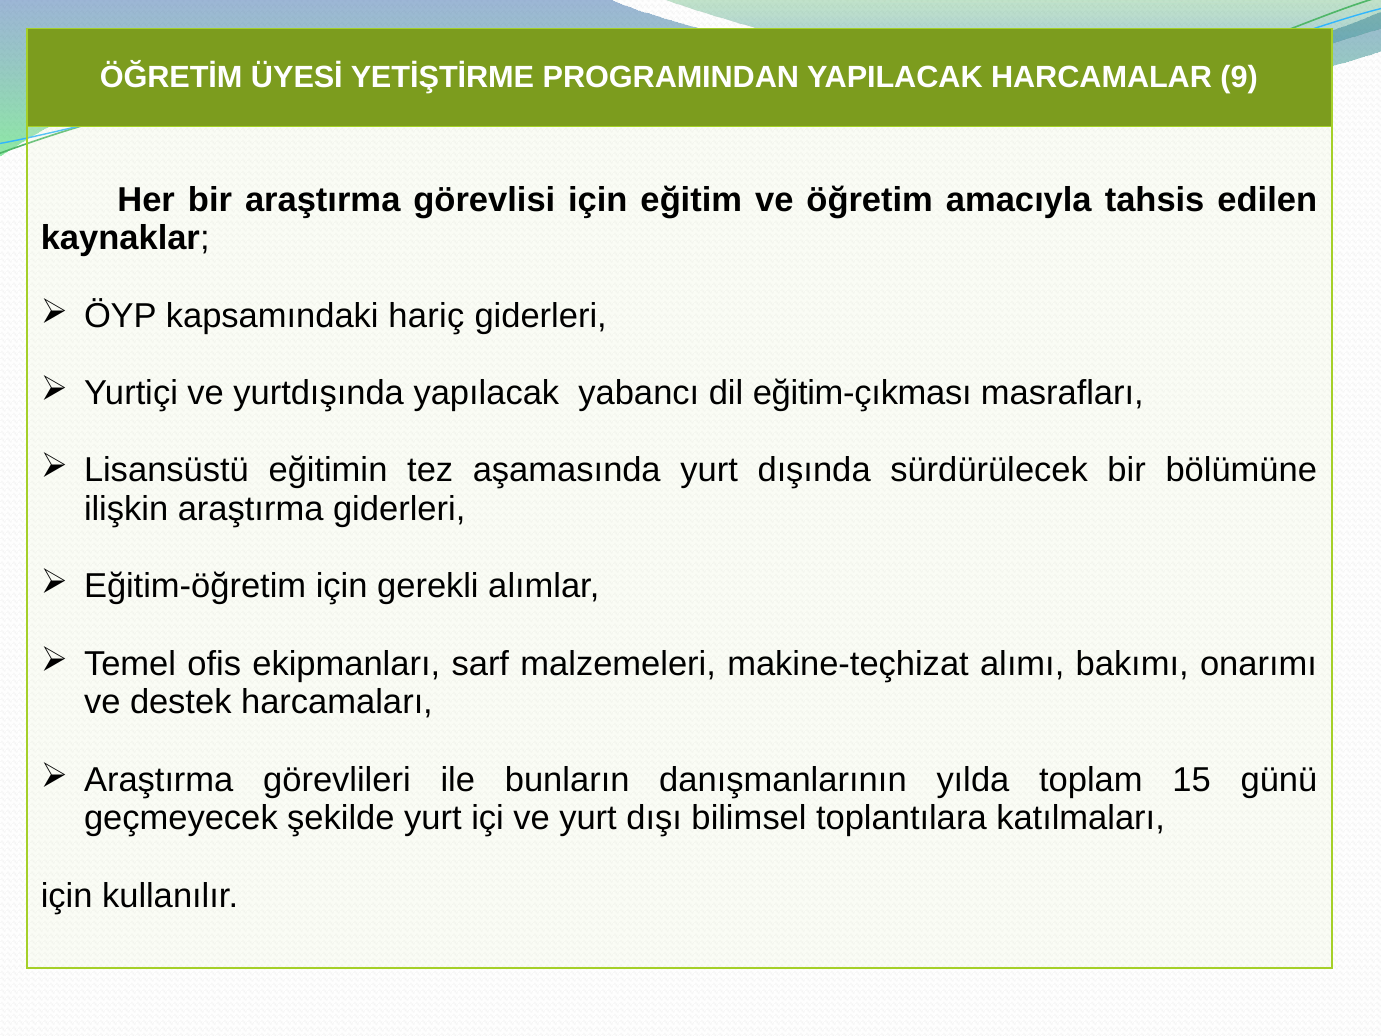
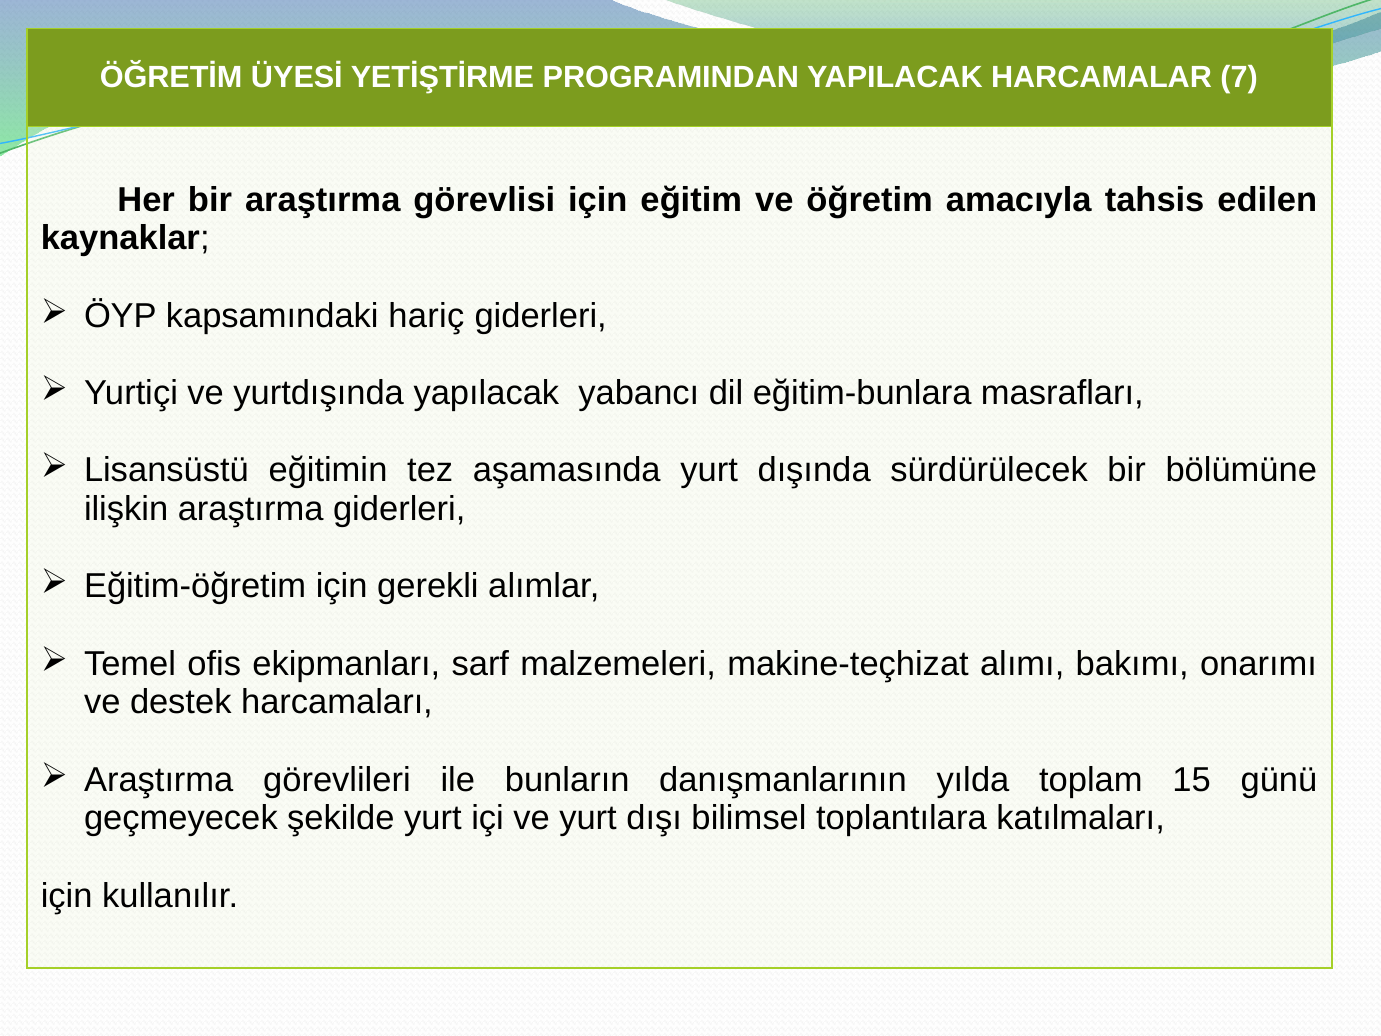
9: 9 -> 7 (1239, 78)
eğitim-çıkması: eğitim-çıkması -> eğitim-bunlara (862, 393)
